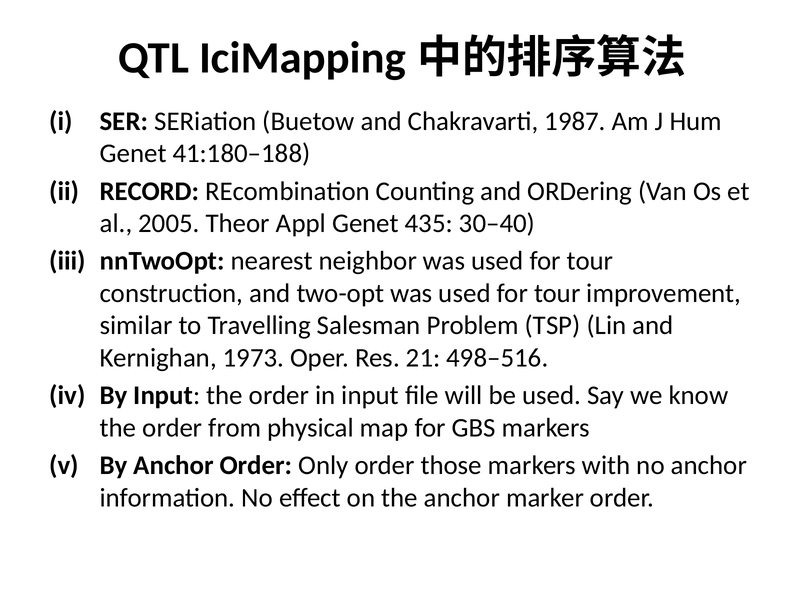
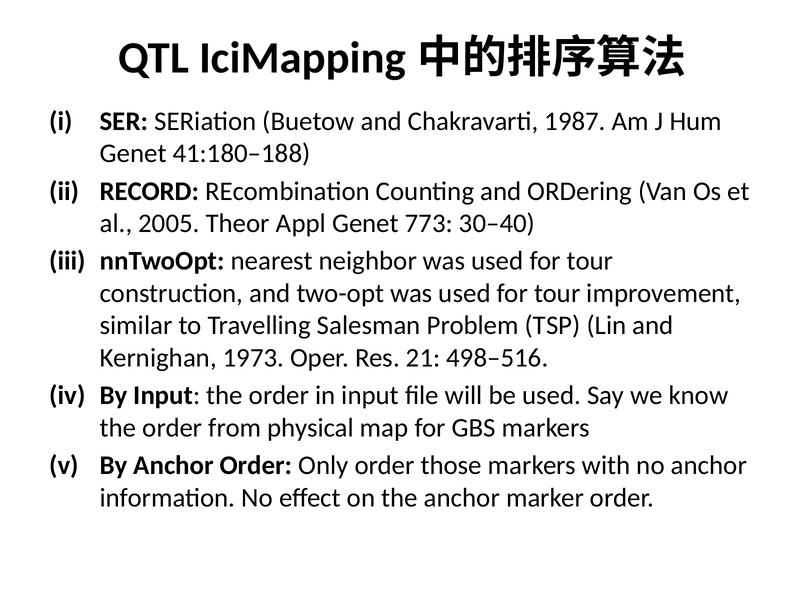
435: 435 -> 773 (429, 224)
